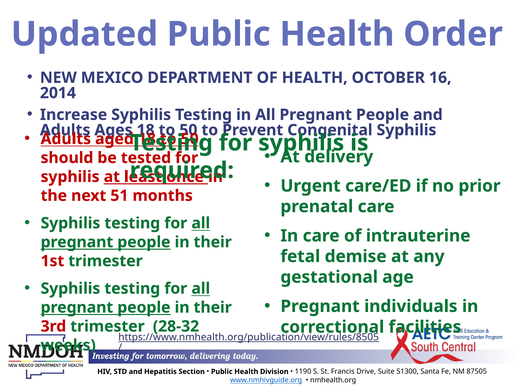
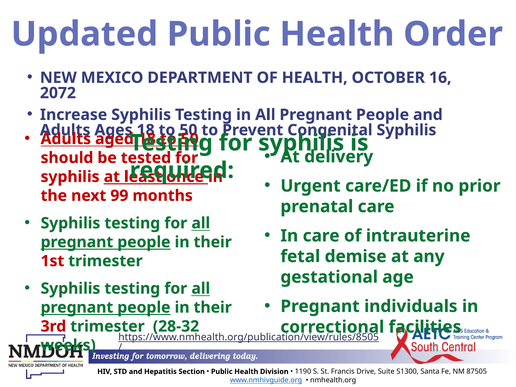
2014: 2014 -> 2072 (58, 93)
51: 51 -> 99 (119, 196)
